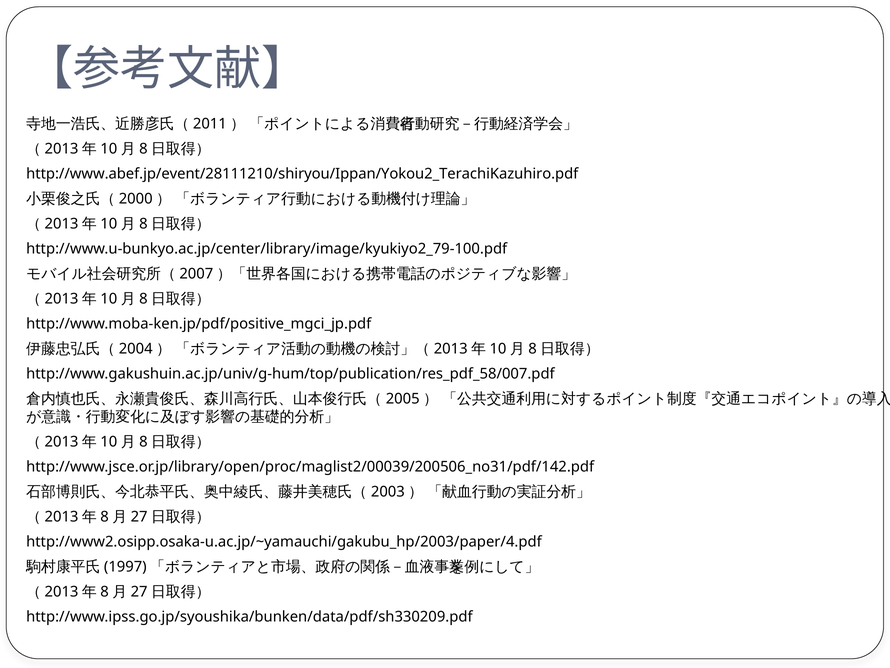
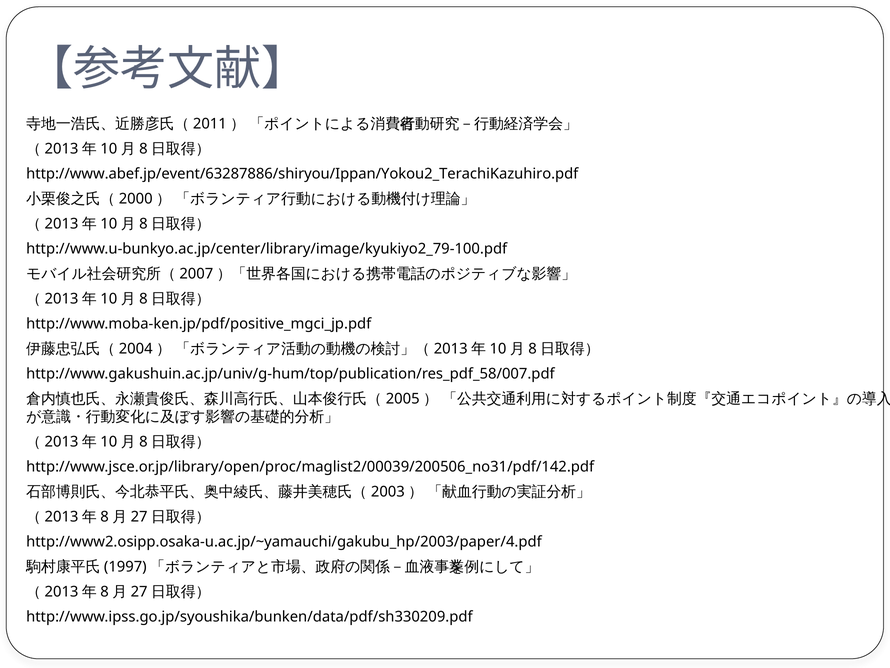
http://www.abef.jp/event/28111210/shiryou/Ippan/Yokou2_TerachiKazuhiro.pdf: http://www.abef.jp/event/28111210/shiryou/Ippan/Yokou2_TerachiKazuhiro.pdf -> http://www.abef.jp/event/63287886/shiryou/Ippan/Yokou2_TerachiKazuhiro.pdf (302, 174)
